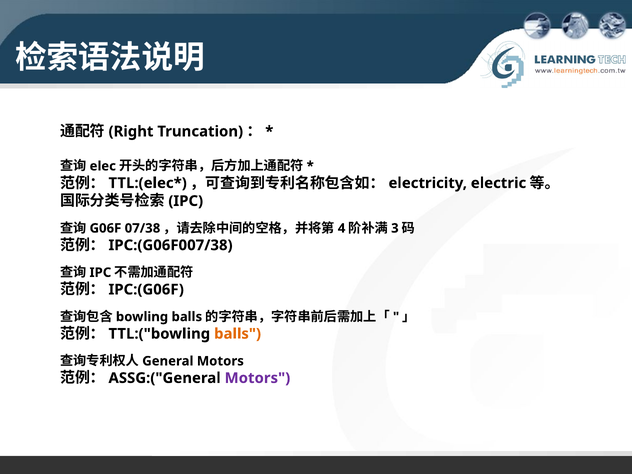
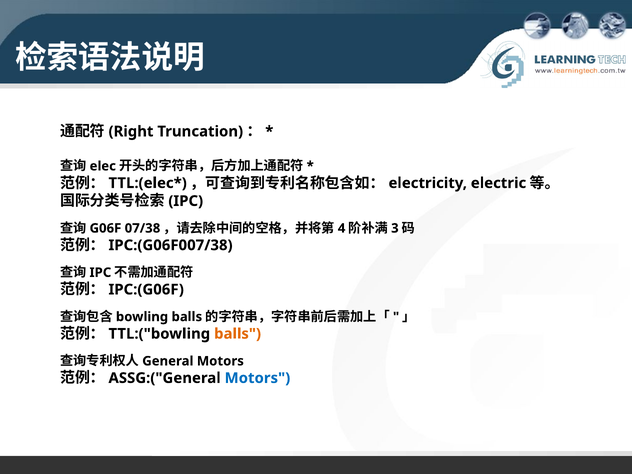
Motors colour: purple -> blue (257, 378)
